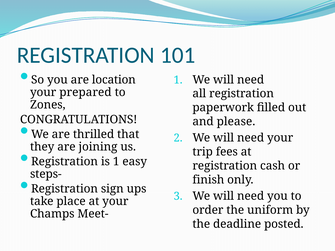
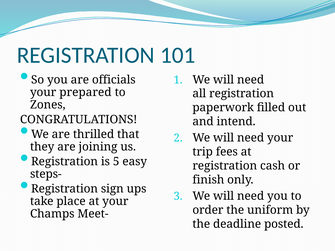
location: location -> officials (114, 80)
please: please -> intend (236, 122)
is 1: 1 -> 5 (116, 162)
